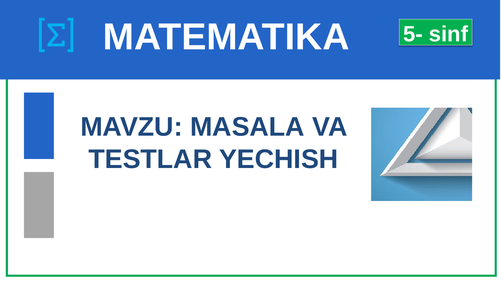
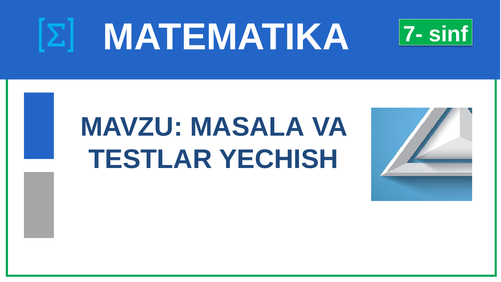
5-: 5- -> 7- (413, 34)
